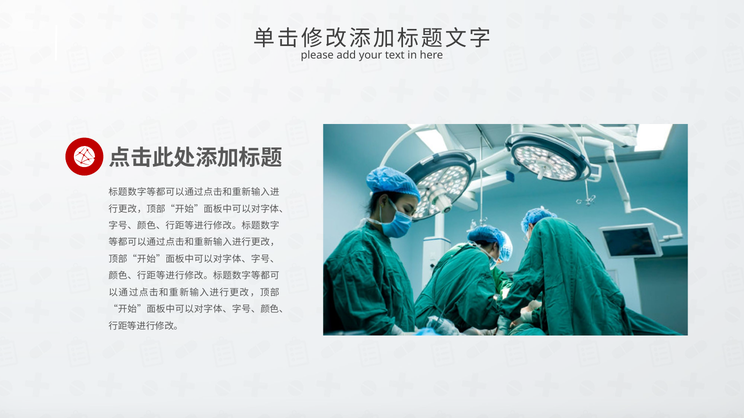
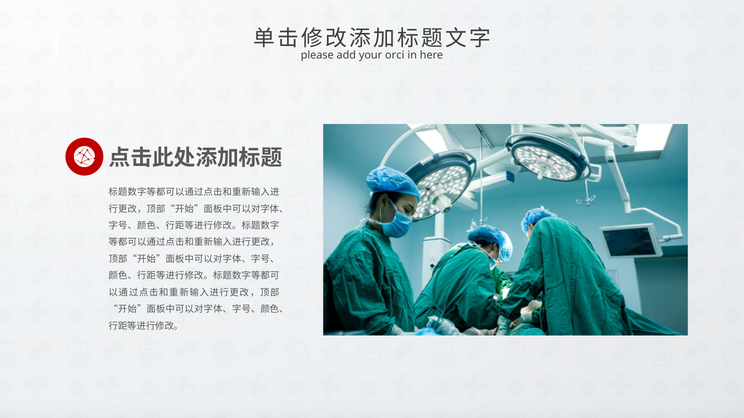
text: text -> orci (395, 55)
